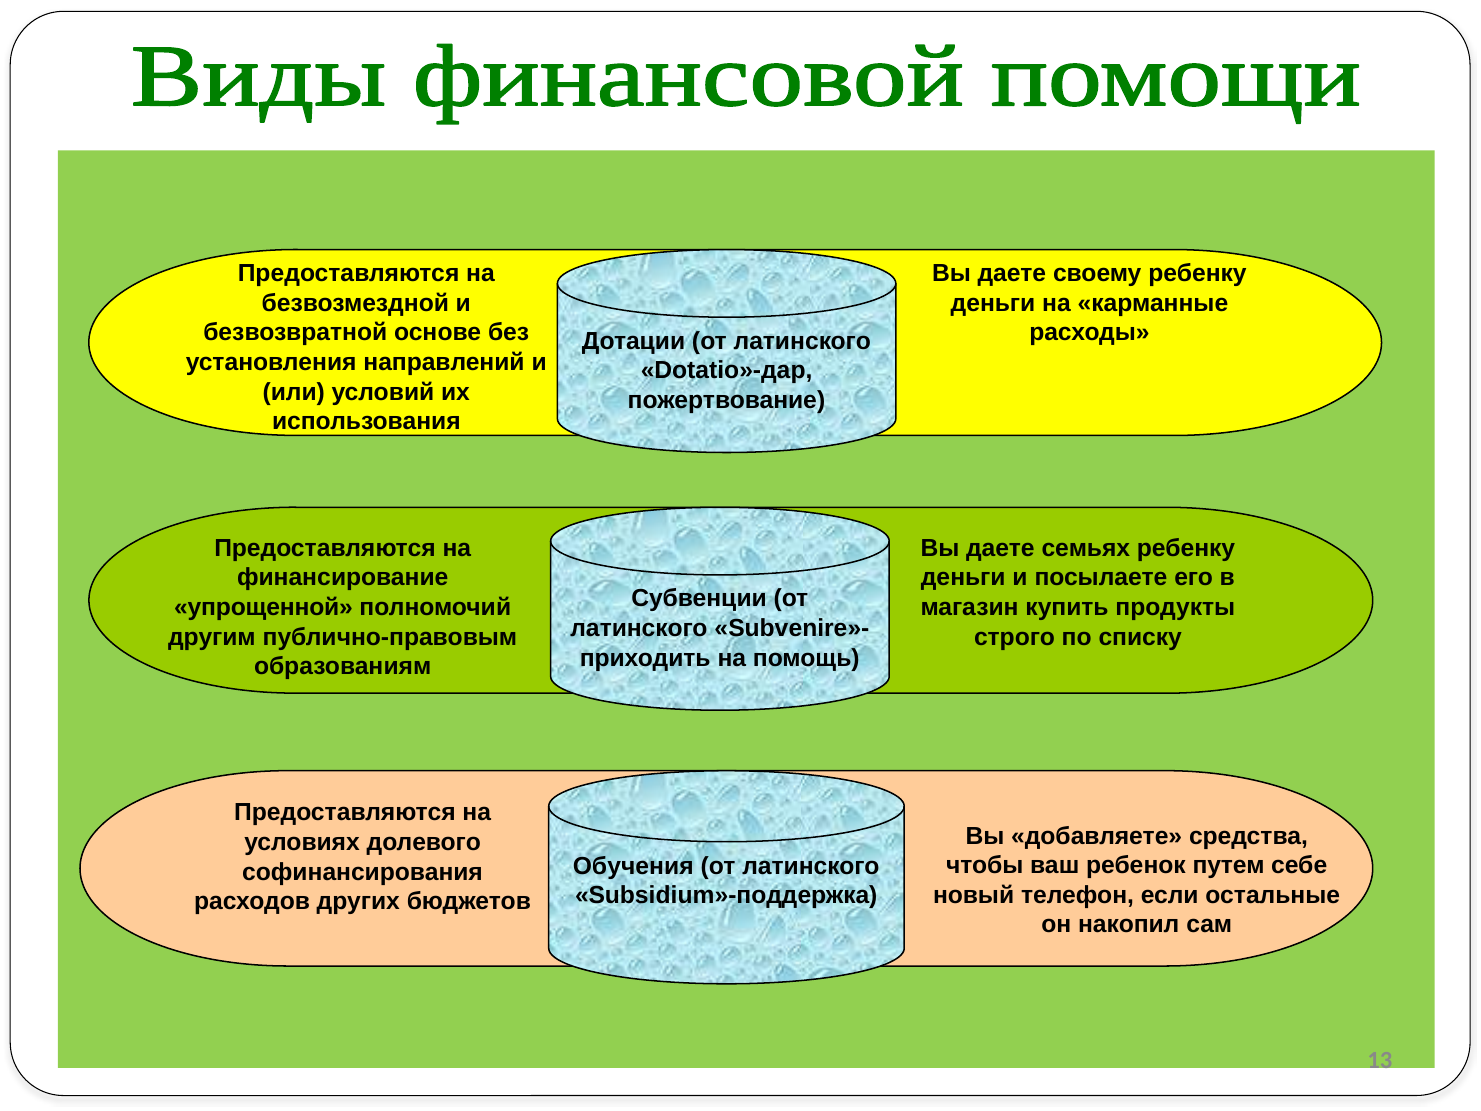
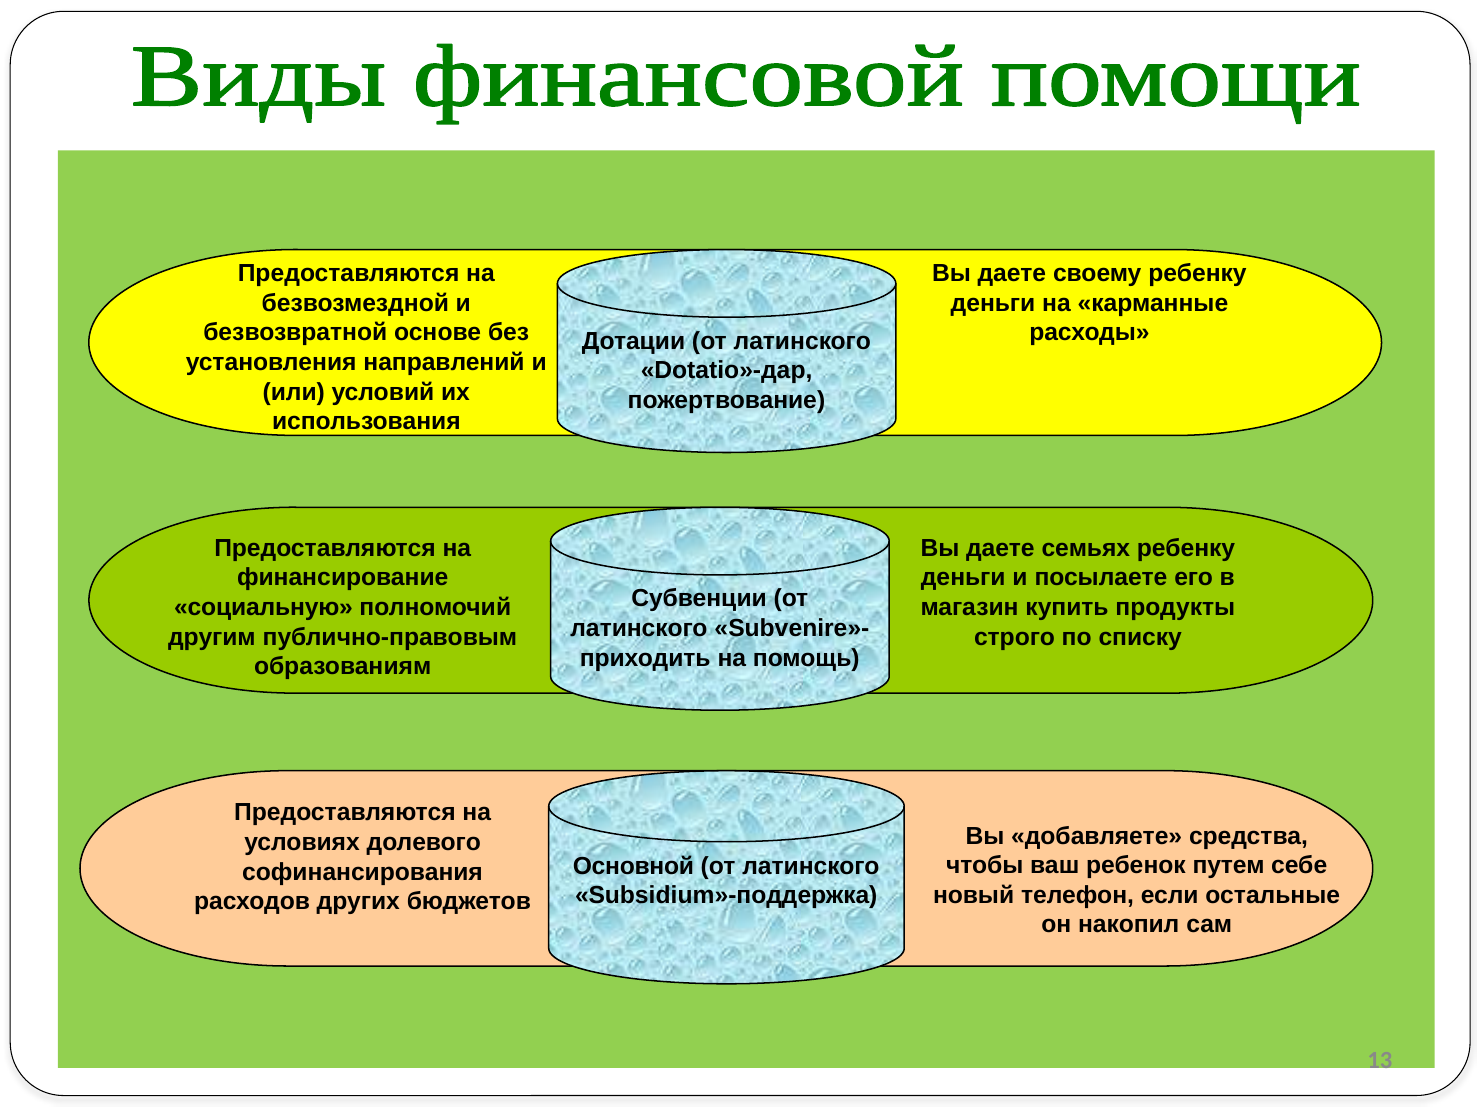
упрощенной: упрощенной -> социальную (264, 607)
Обучения: Обучения -> Основной (633, 866)
